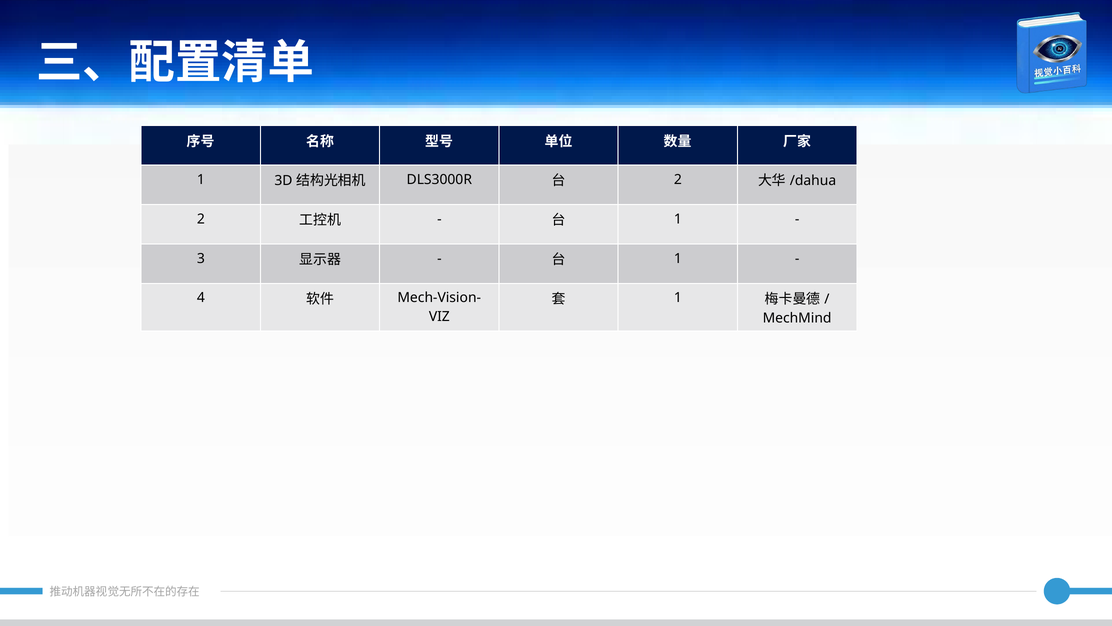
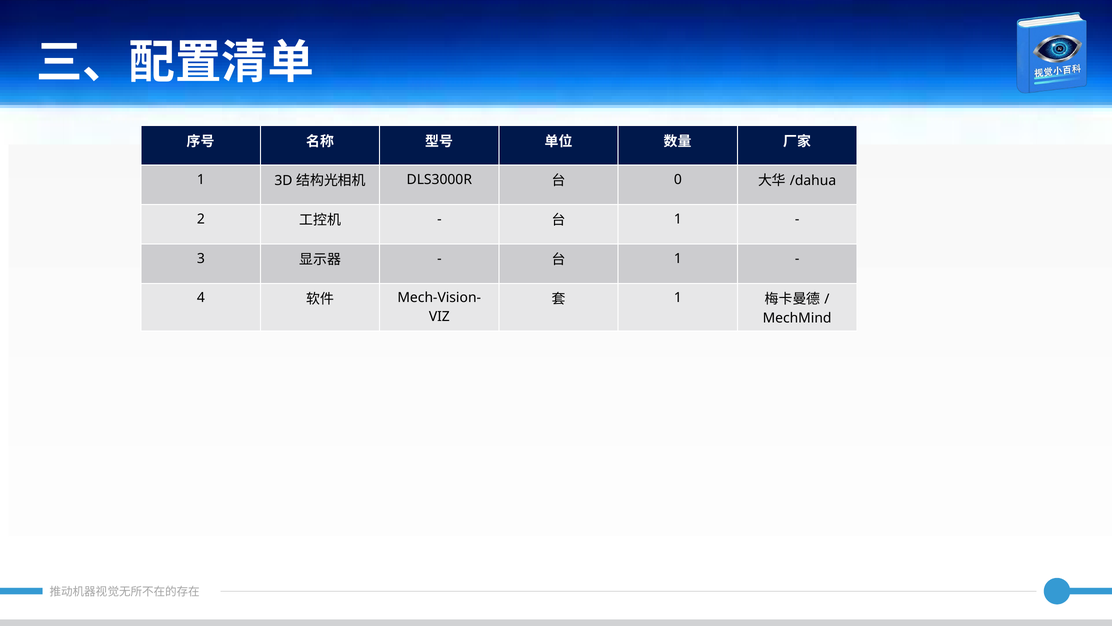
2: 2 -> 0 (678, 179)
